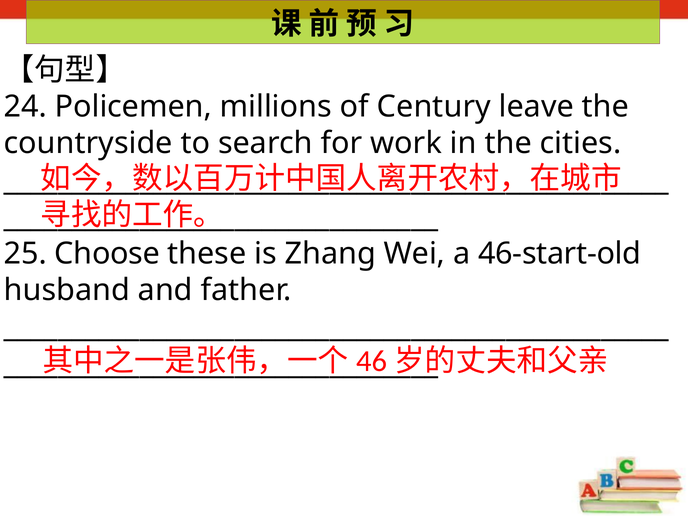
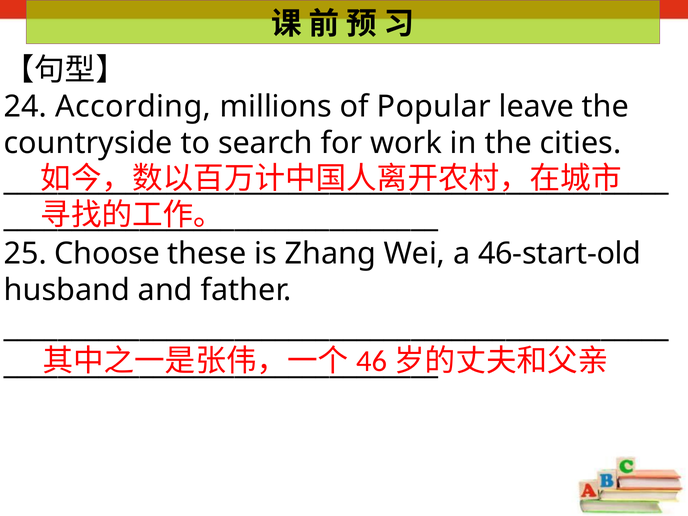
Policemen: Policemen -> According (133, 107)
Century: Century -> Popular (434, 107)
